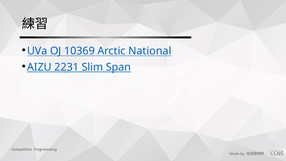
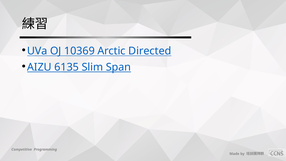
National: National -> Directed (150, 51)
2231: 2231 -> 6135 (67, 67)
